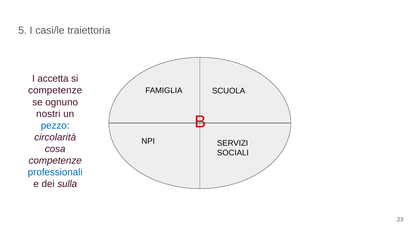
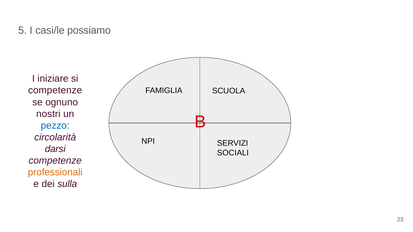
traiettoria: traiettoria -> possiamo (89, 31)
accetta: accetta -> iniziare (53, 79)
cosa: cosa -> darsi (55, 149)
professionali colour: blue -> orange (55, 173)
